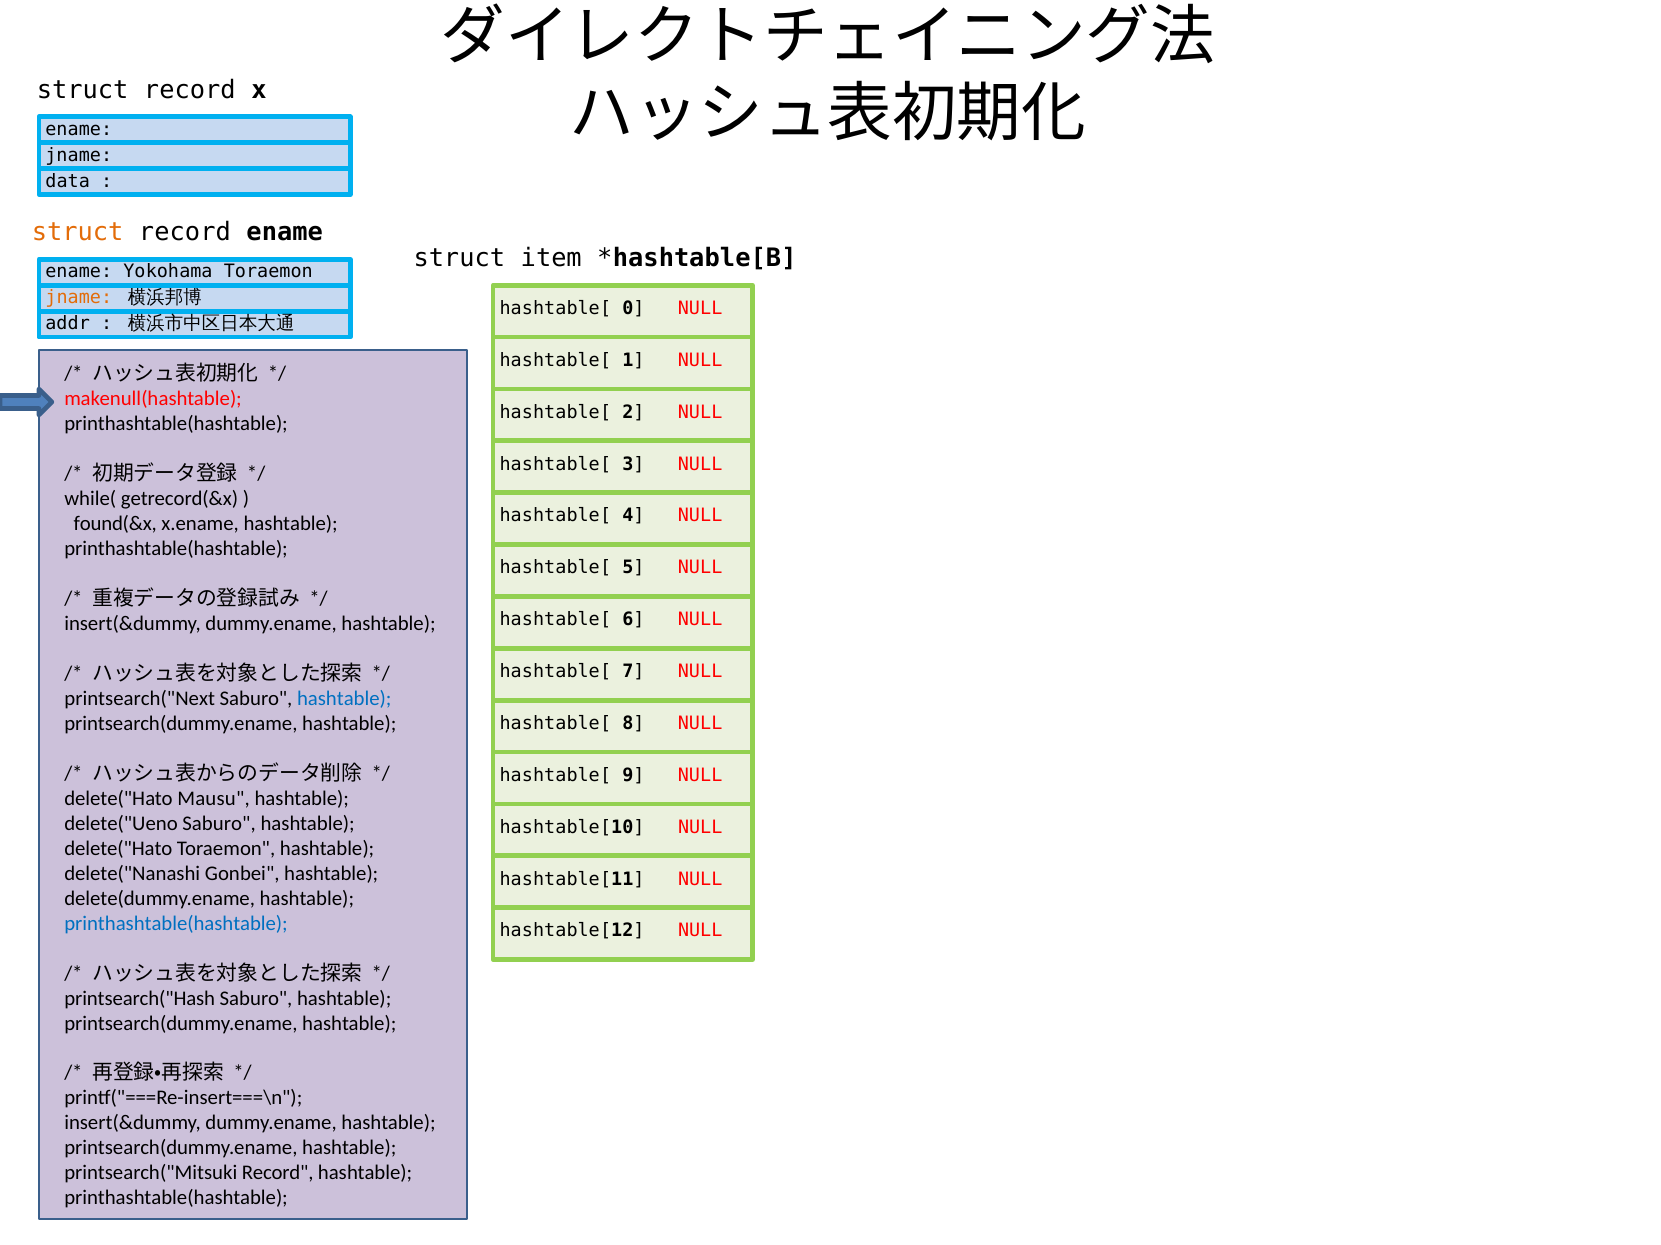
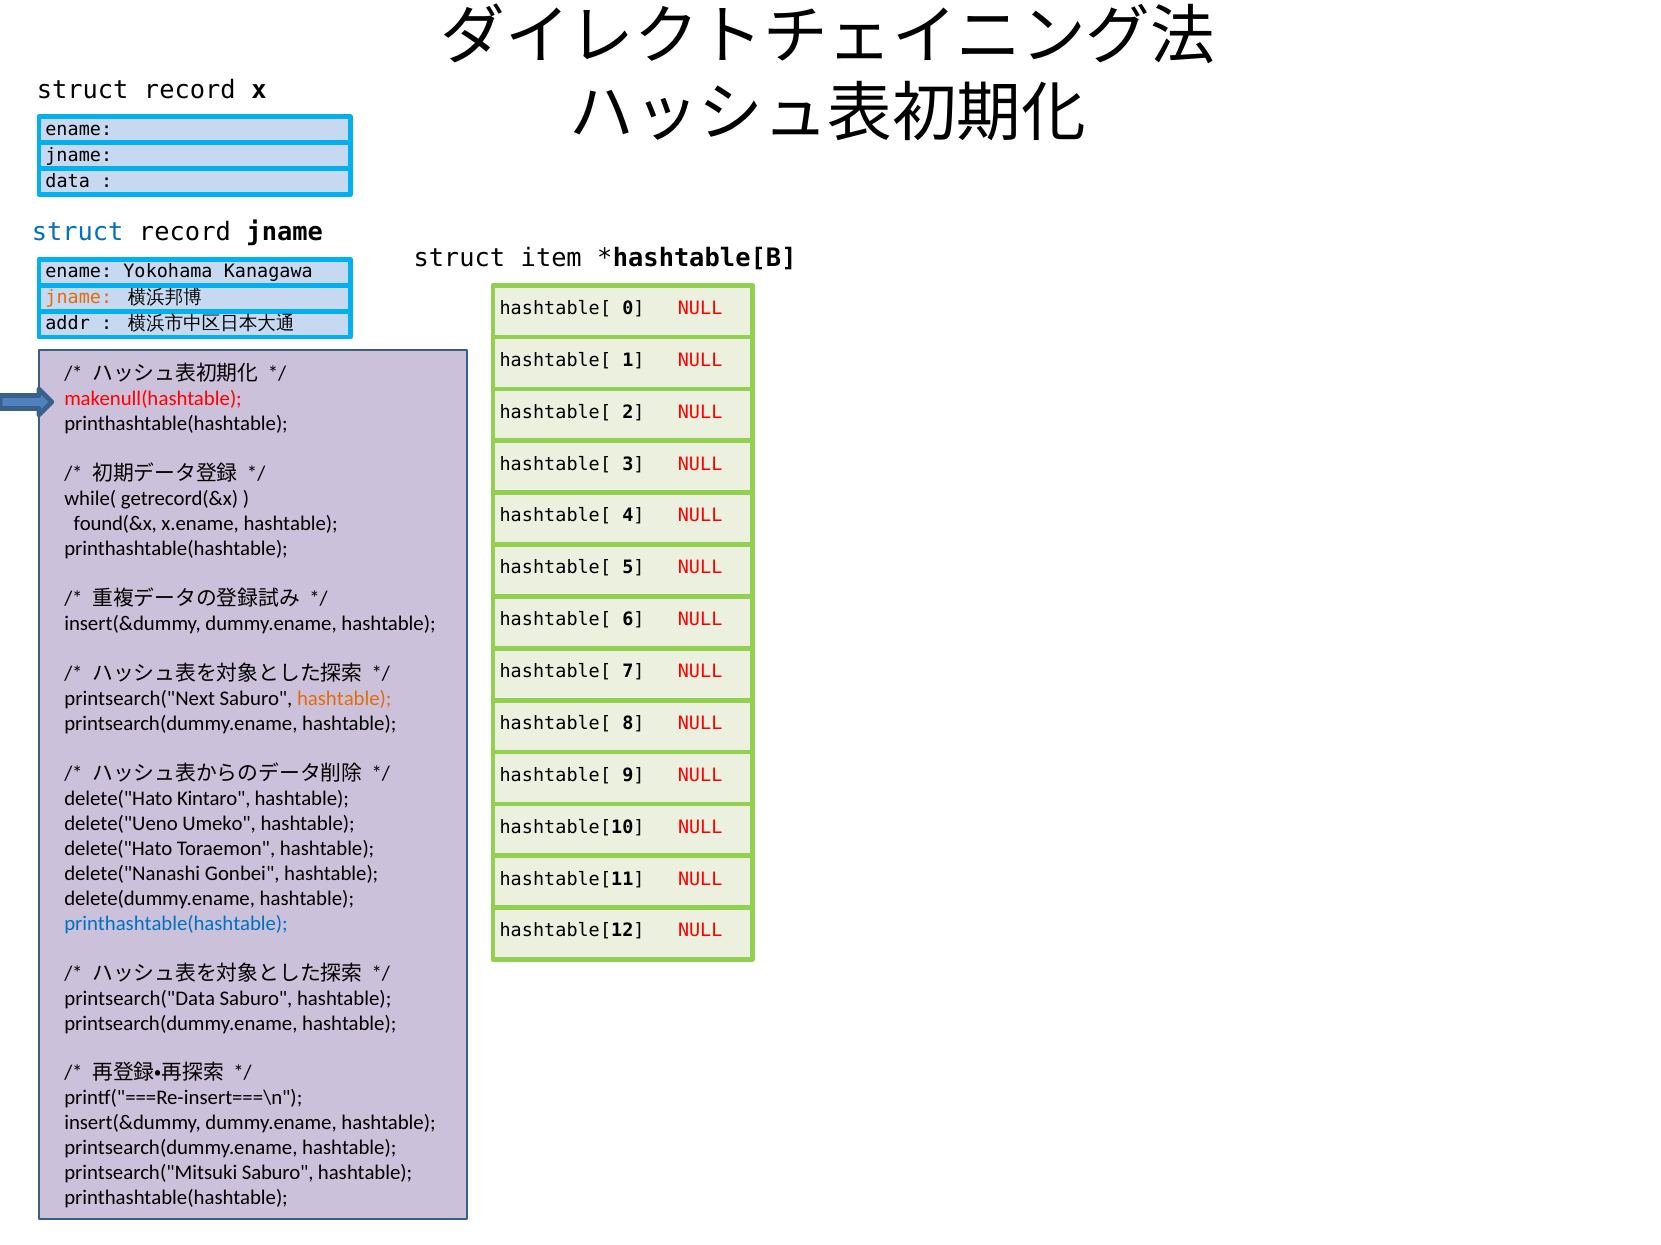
struct colour: orange -> blue (78, 233)
record ename: ename -> jname (285, 233)
Yokohama Toraemon: Toraemon -> Kanagawa (268, 272)
hashtable colour: blue -> orange (344, 699)
Mausu: Mausu -> Kintaro (214, 799)
delete("Ueno Saburo: Saburo -> Umeko (219, 824)
printsearch("Hash: printsearch("Hash -> printsearch("Data (140, 999)
printsearch("Mitsuki Record: Record -> Saburo (278, 1174)
